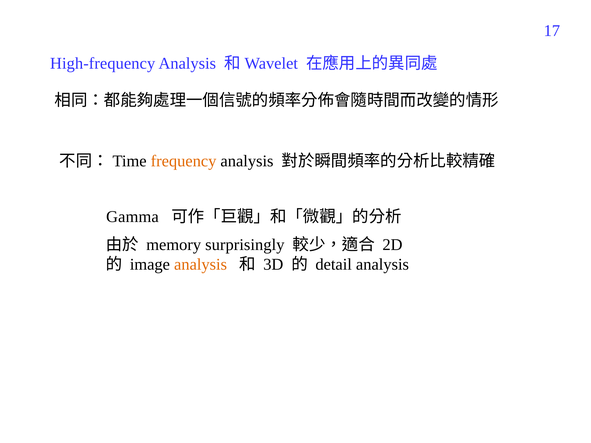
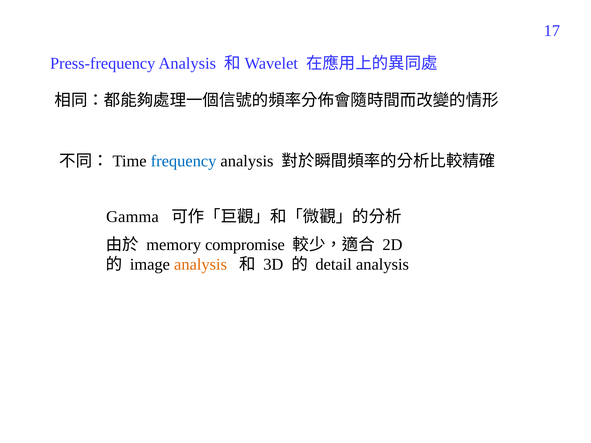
High-frequency: High-frequency -> Press-frequency (103, 63)
frequency colour: orange -> blue (184, 161)
surprisingly: surprisingly -> compromise (245, 245)
